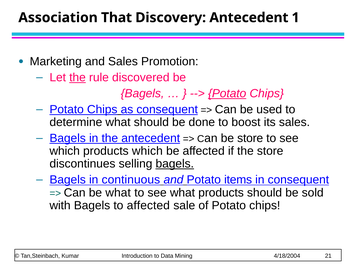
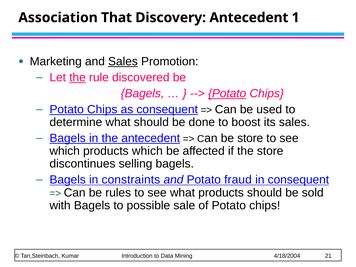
Sales underline: none -> present (123, 61)
bagels underline: present -> none (175, 164)
continuous: continuous -> constraints (131, 180)
items: items -> fraud (238, 180)
be what: what -> rules (118, 193)
to affected: affected -> possible (148, 205)
